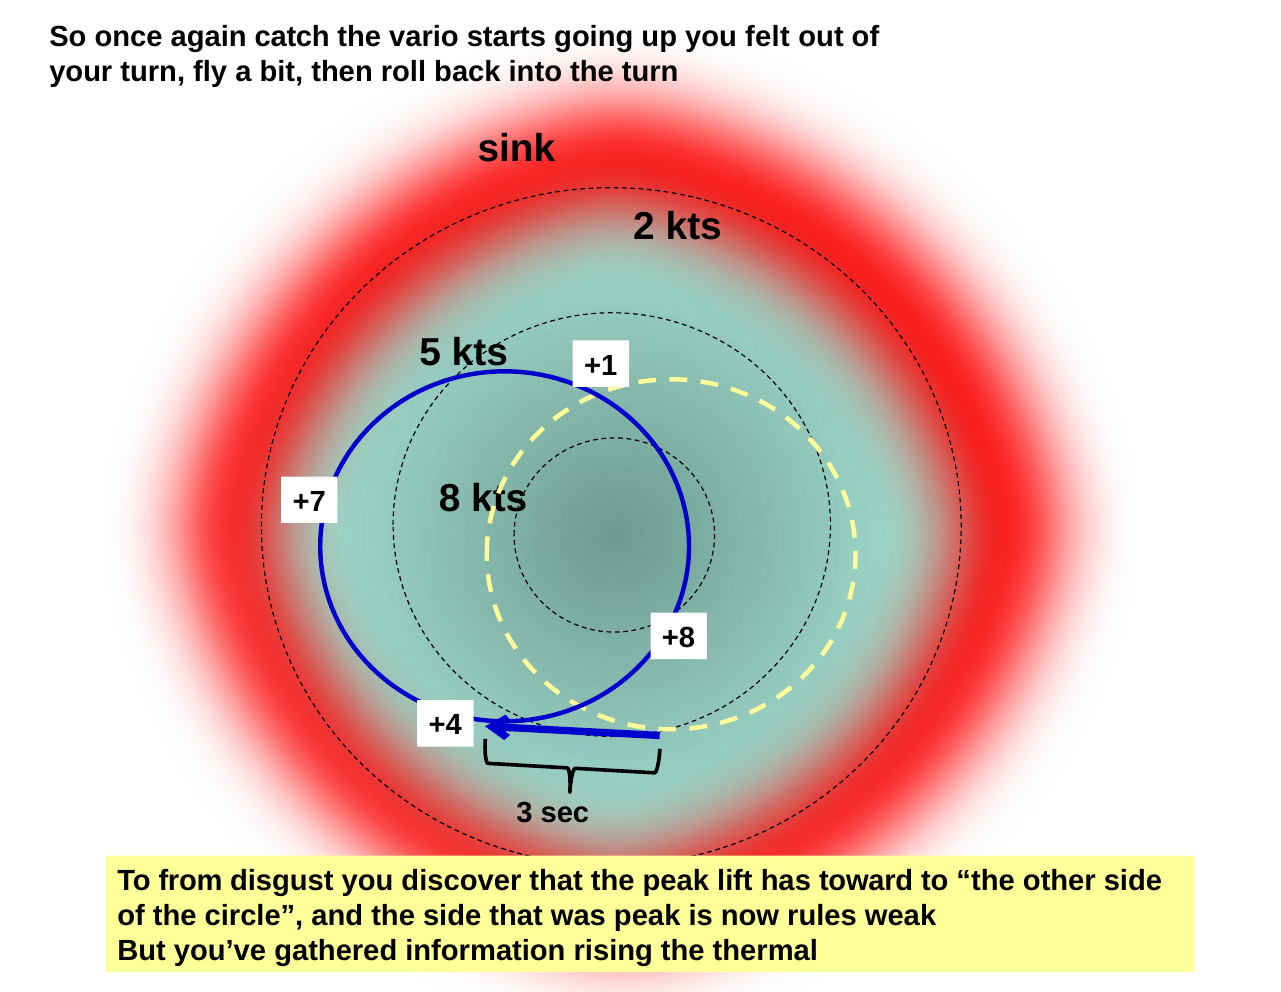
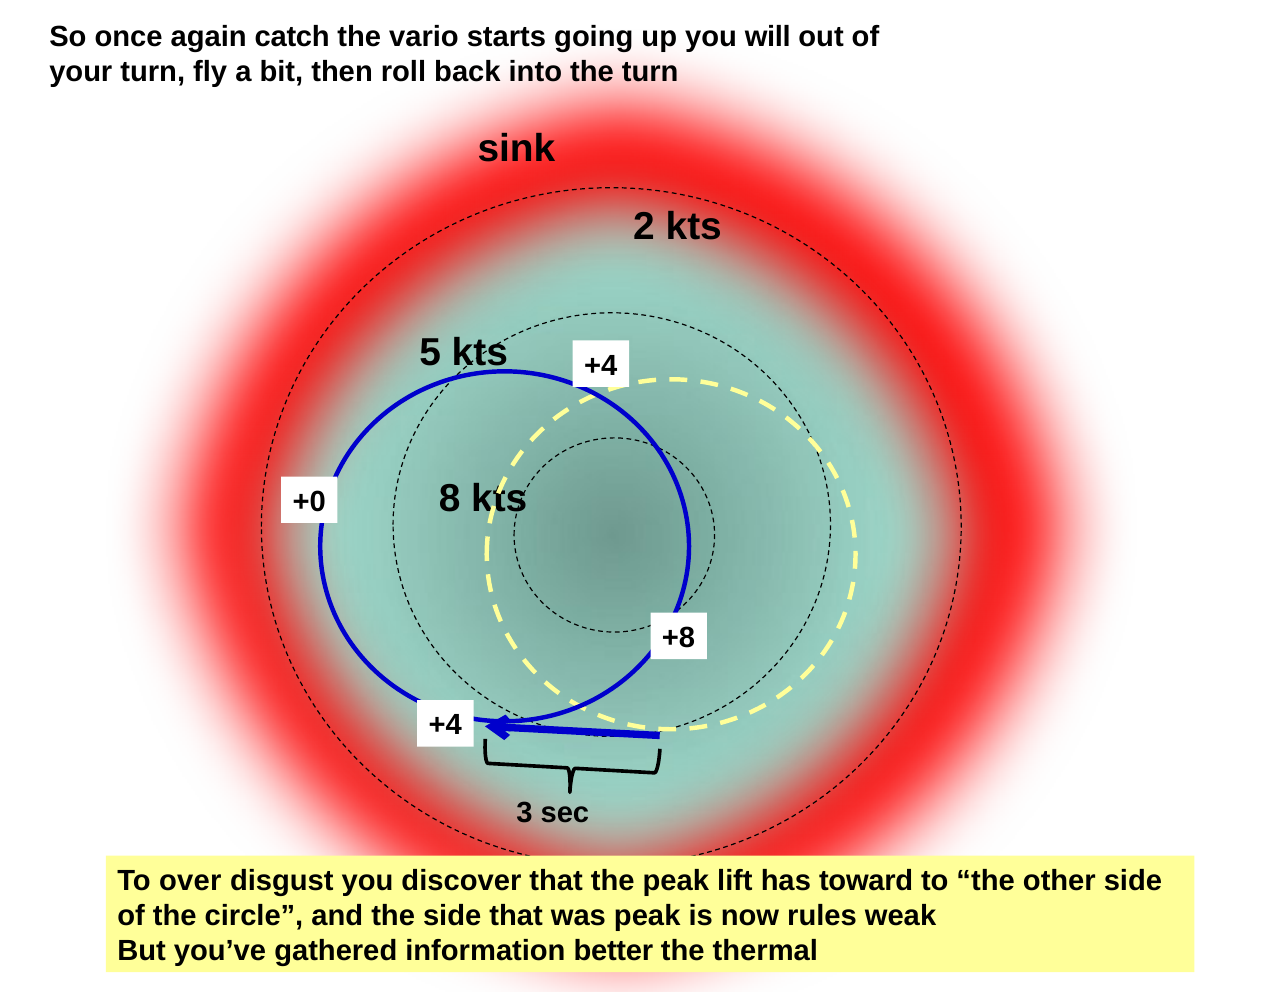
felt: felt -> will (768, 37)
+1: +1 -> +4 (601, 366)
+7: +7 -> +0 (309, 502)
from: from -> over (190, 881)
rising: rising -> better (613, 951)
